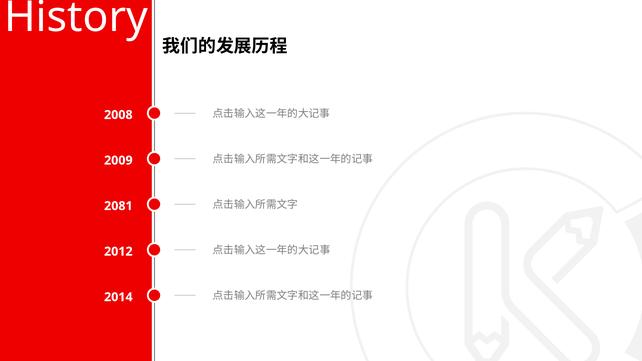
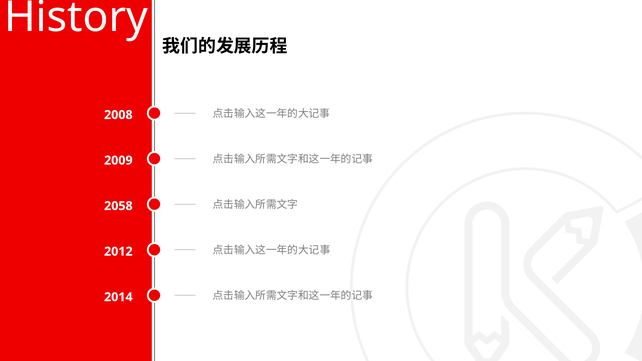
2081: 2081 -> 2058 (118, 206)
